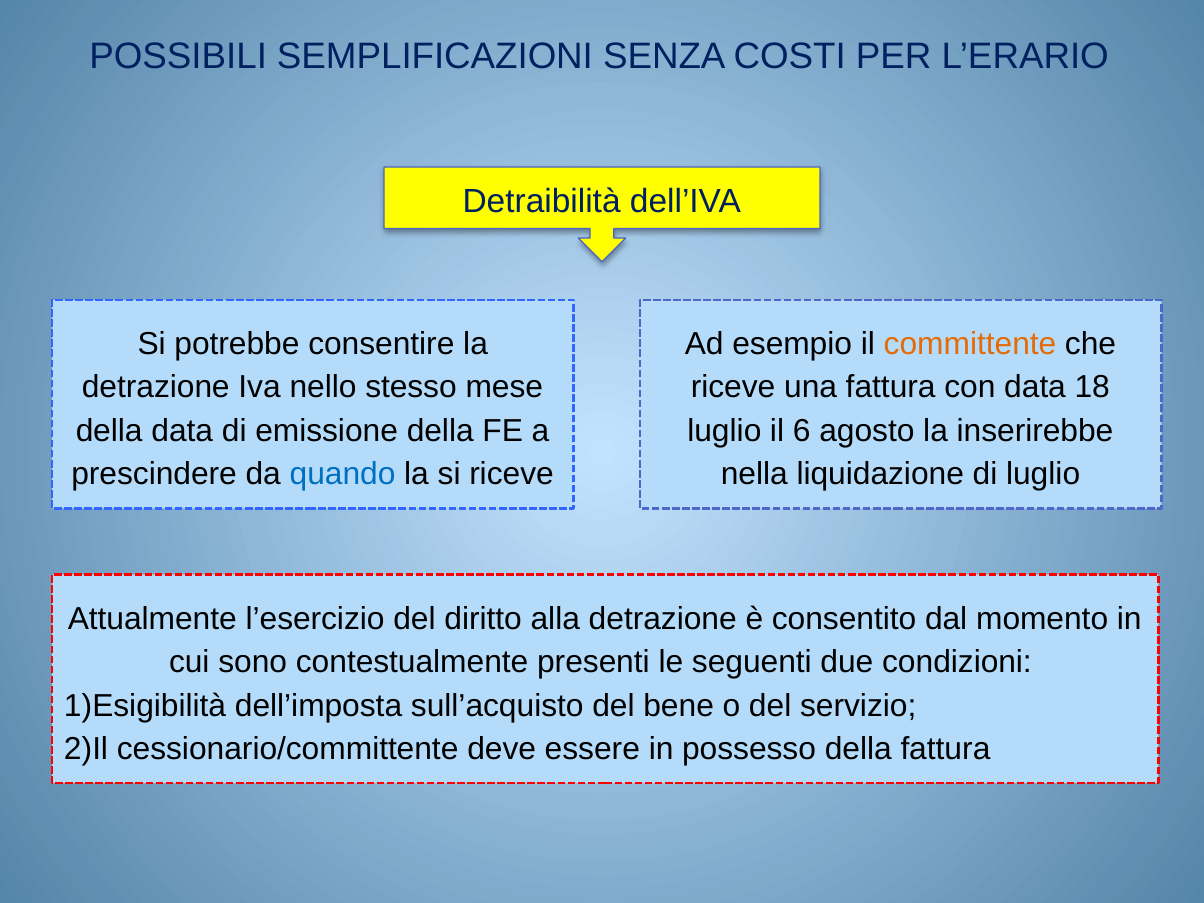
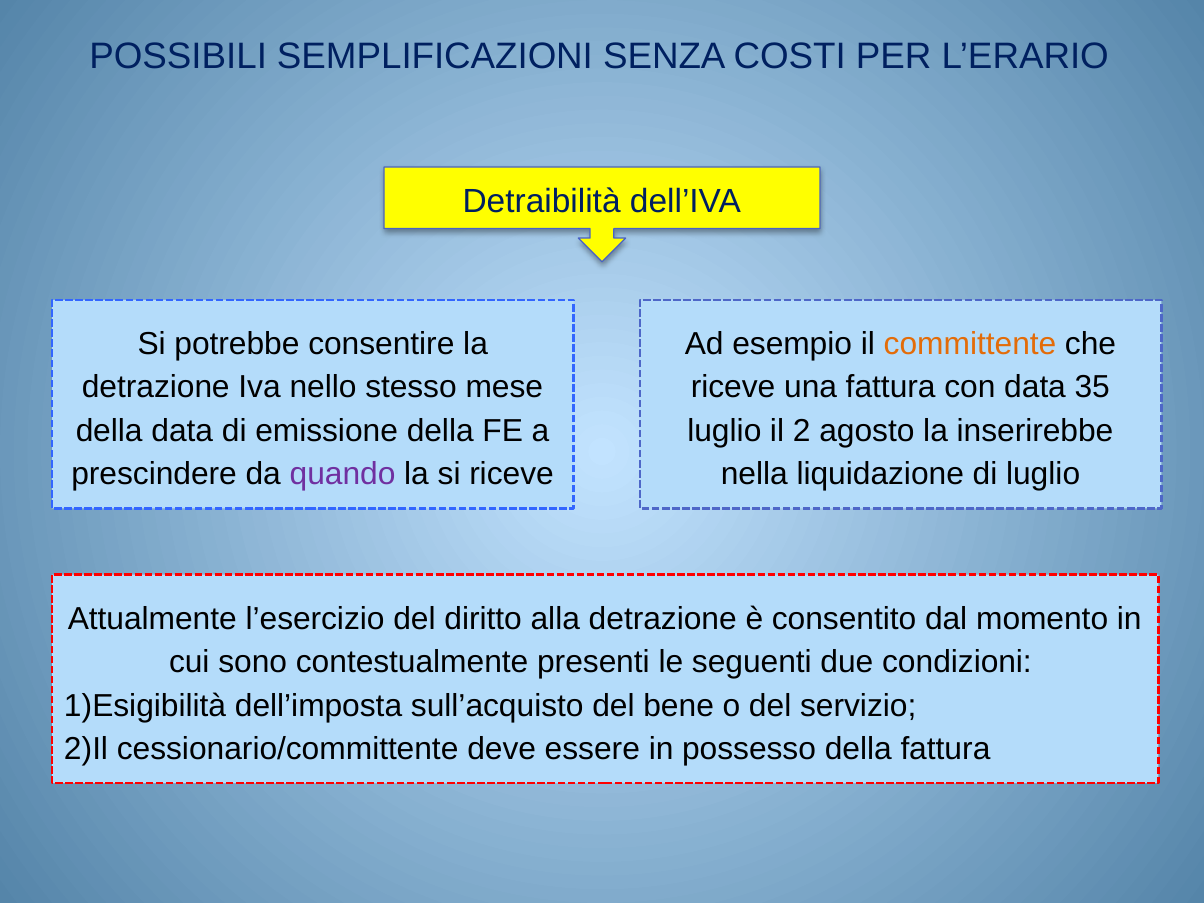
18: 18 -> 35 (1092, 387)
6: 6 -> 2 (802, 431)
quando colour: blue -> purple (343, 474)
